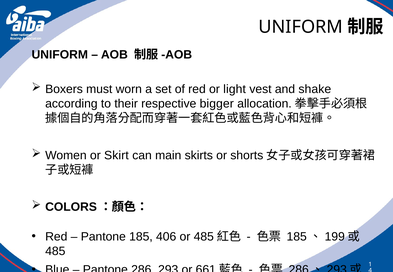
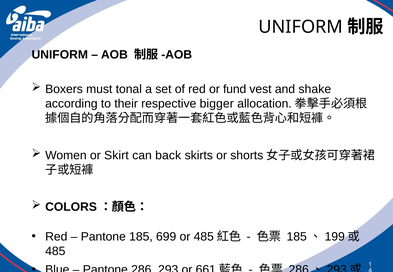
worn: worn -> tonal (129, 89)
light: light -> fund (235, 89)
main: main -> back (168, 155)
406: 406 -> 699 (166, 237)
